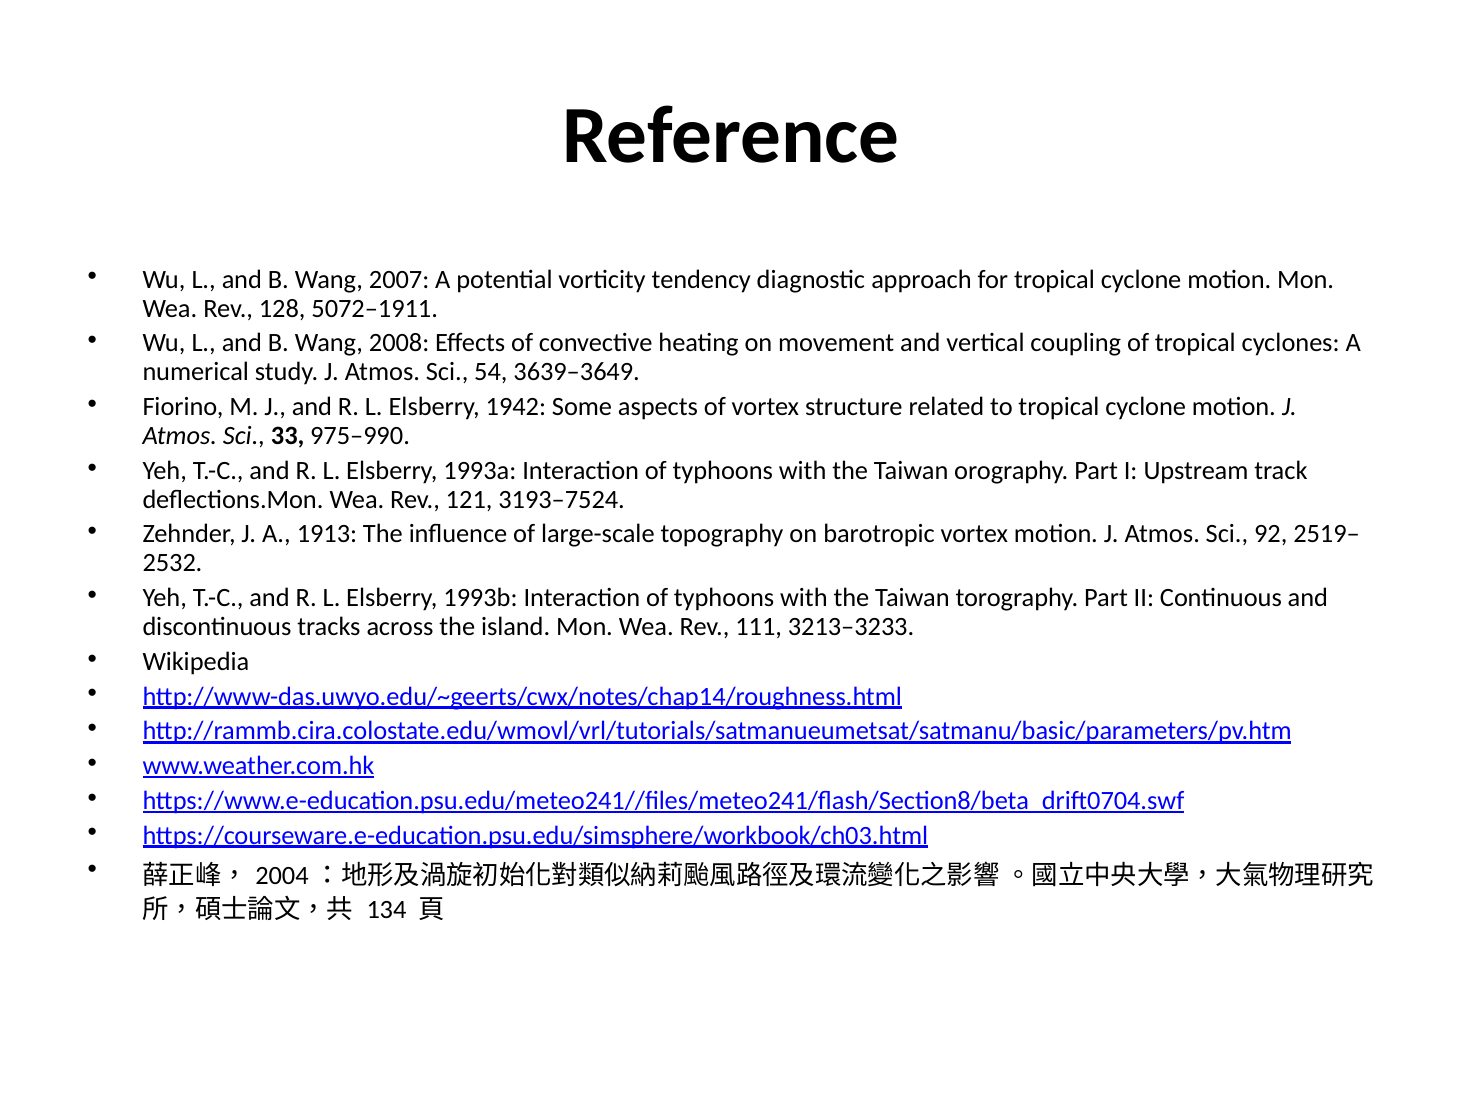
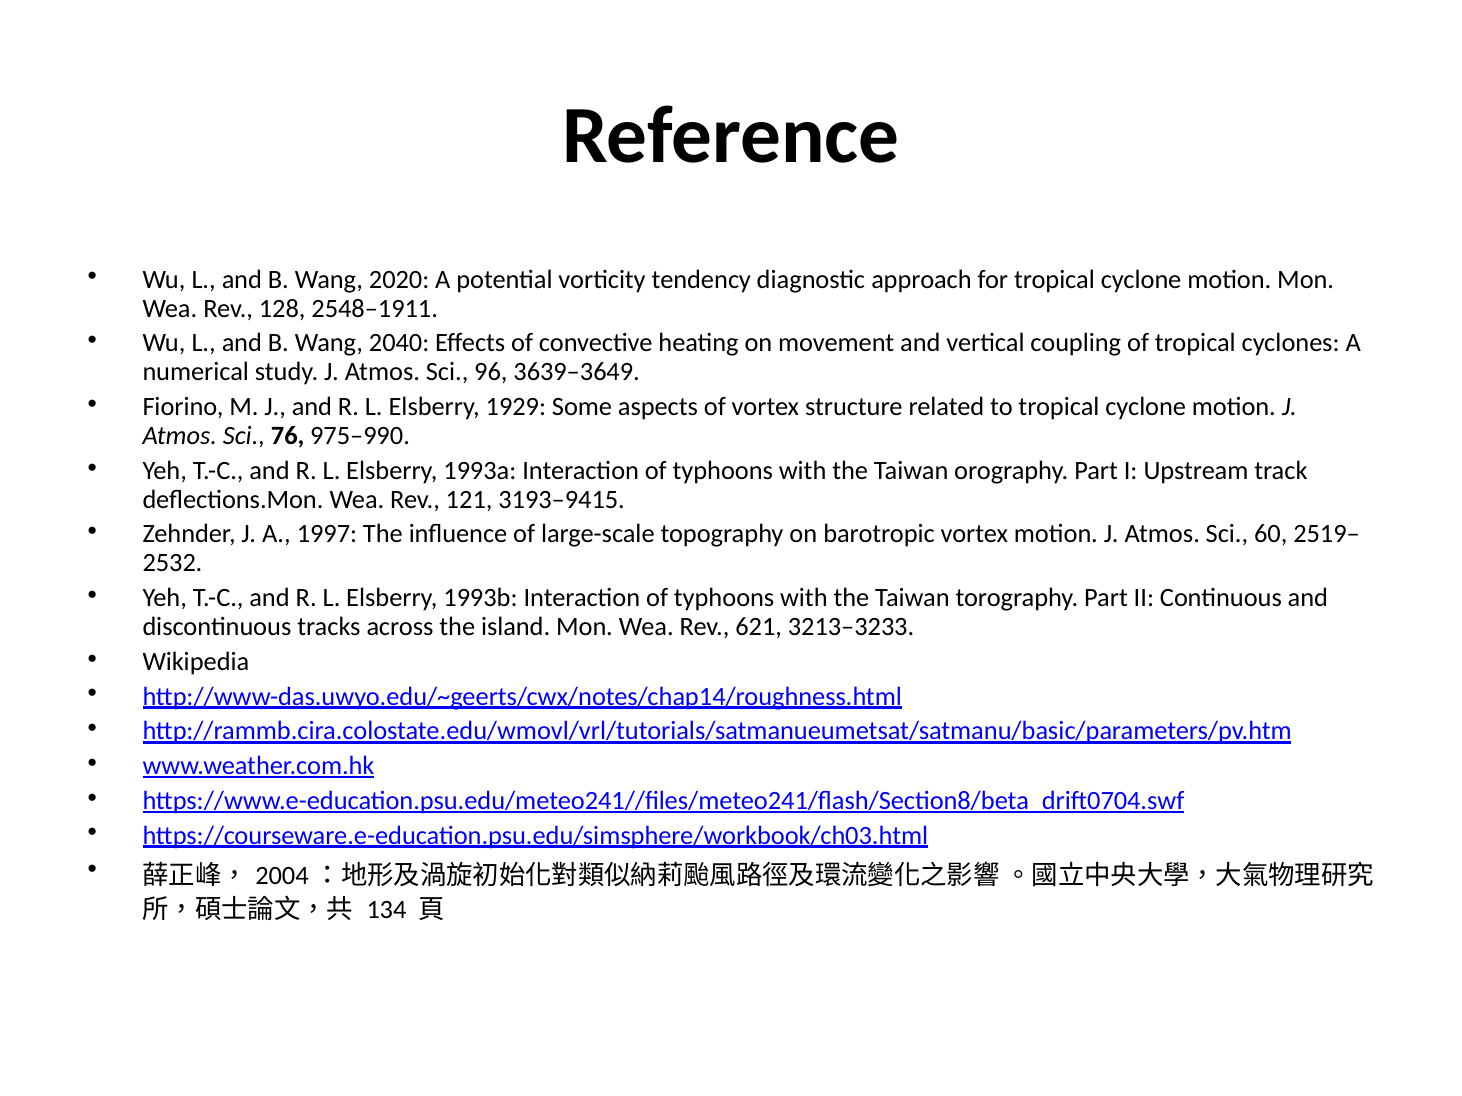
2007: 2007 -> 2020 (399, 280)
5072–1911: 5072–1911 -> 2548–1911 (375, 308)
2008: 2008 -> 2040 (399, 343)
54: 54 -> 96 (491, 372)
1942: 1942 -> 1929 (516, 407)
33: 33 -> 76 (288, 436)
3193–7524: 3193–7524 -> 3193–9415 (562, 500)
1913: 1913 -> 1997 (327, 534)
92: 92 -> 60 (1271, 534)
111: 111 -> 621 (759, 627)
